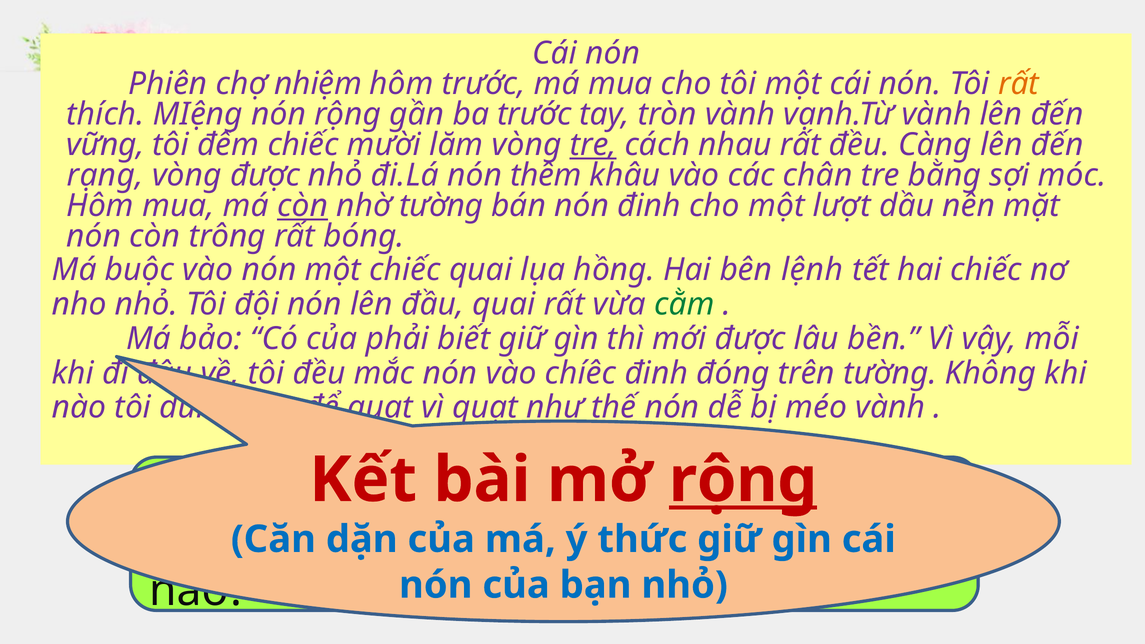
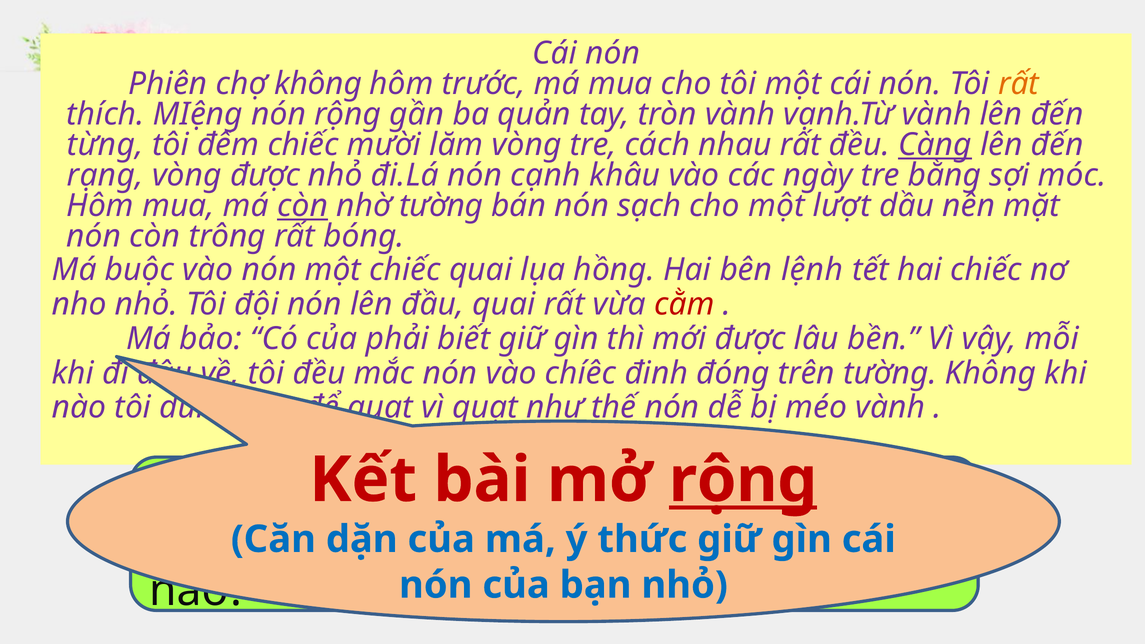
chợ nhiệm: nhiệm -> không (318, 84)
ba trước: trước -> quản (534, 114)
vững: vững -> từng (105, 145)
tre underline: present -> none (593, 145)
Càng underline: none -> present (935, 145)
thêm: thêm -> cạnh (546, 175)
chân: chân -> ngày (818, 175)
nón đinh: đinh -> sạch (649, 206)
cằm colour: green -> red (684, 304)
